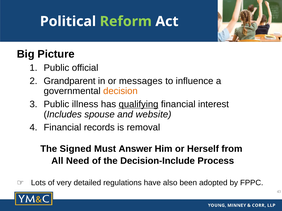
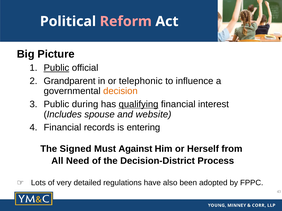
Reform colour: light green -> pink (126, 21)
Public underline: none -> present (56, 68)
messages: messages -> telephonic (141, 81)
illness: illness -> during (85, 104)
removal: removal -> entering (143, 128)
Answer: Answer -> Against (135, 149)
Decision-Include: Decision-Include -> Decision-District (158, 161)
